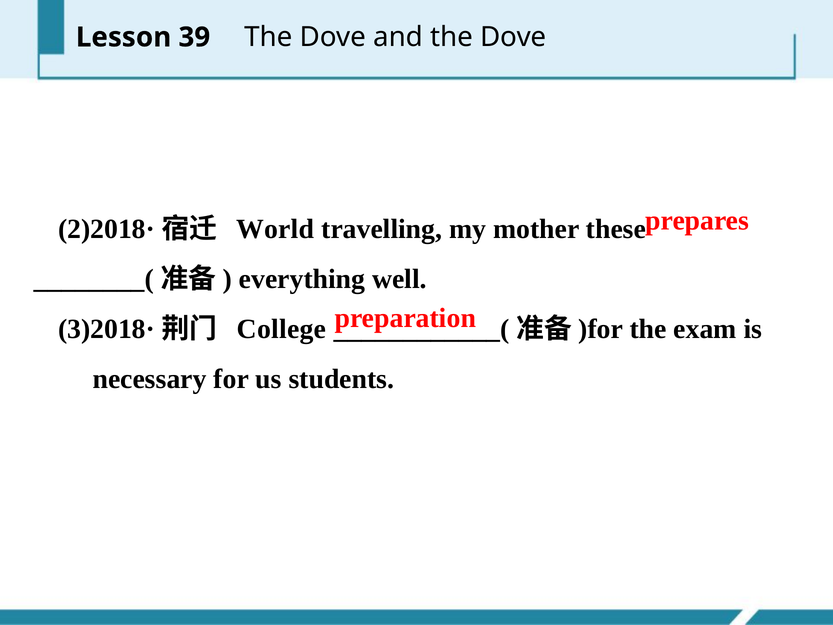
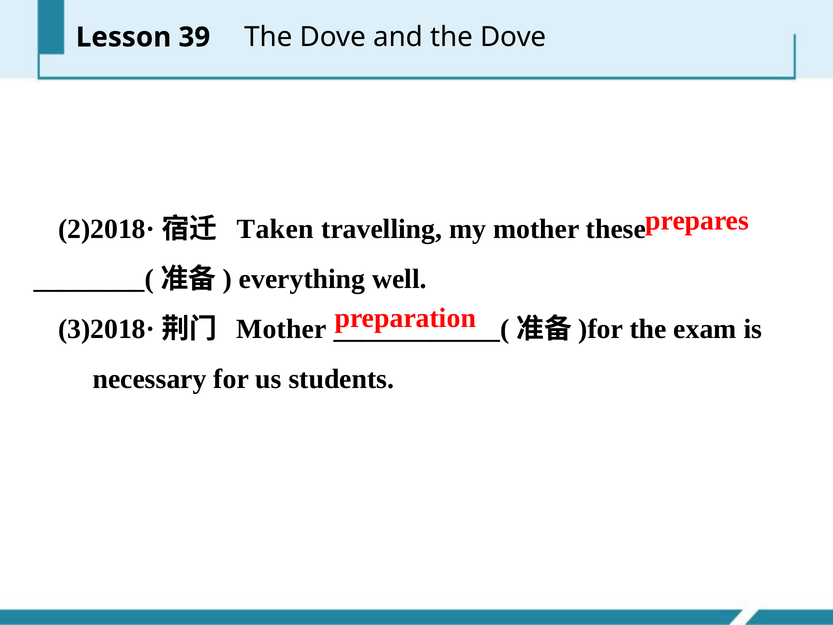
World: World -> Taken (275, 229)
College: College -> Mother (282, 329)
